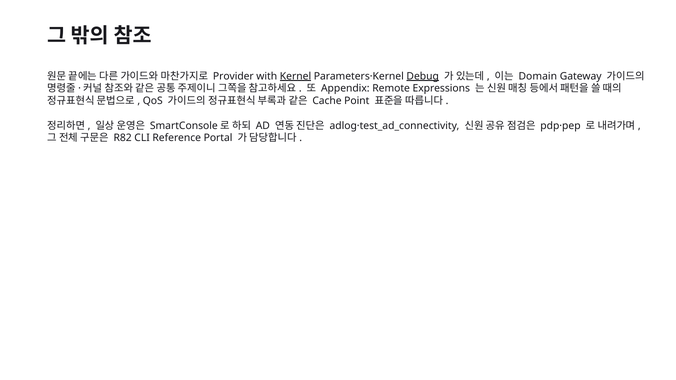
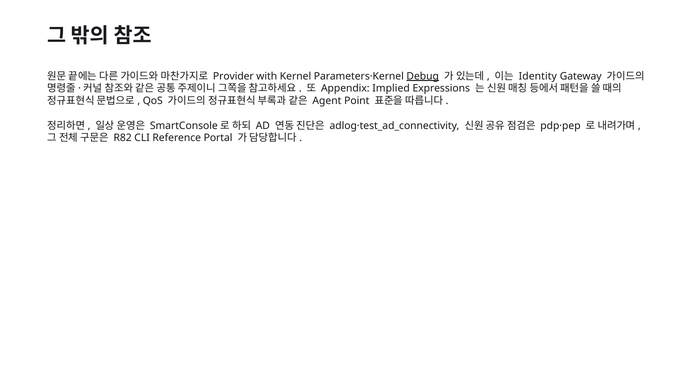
Kernel underline: present -> none (296, 76)
Domain: Domain -> Identity (538, 76)
Remote: Remote -> Implied (391, 89)
Cache: Cache -> Agent (327, 101)
